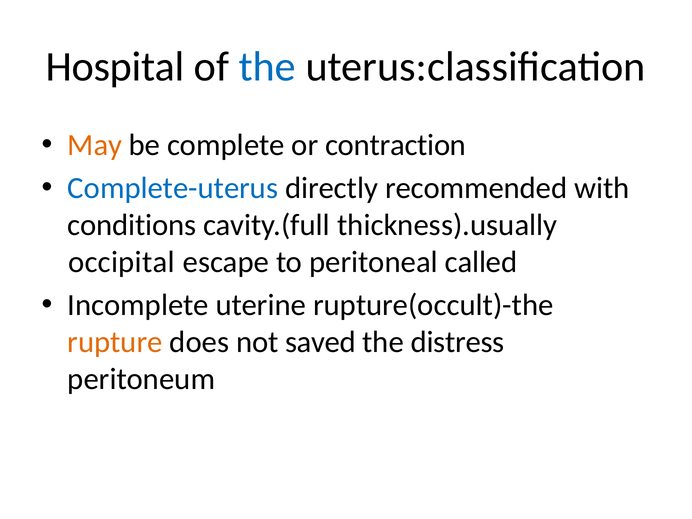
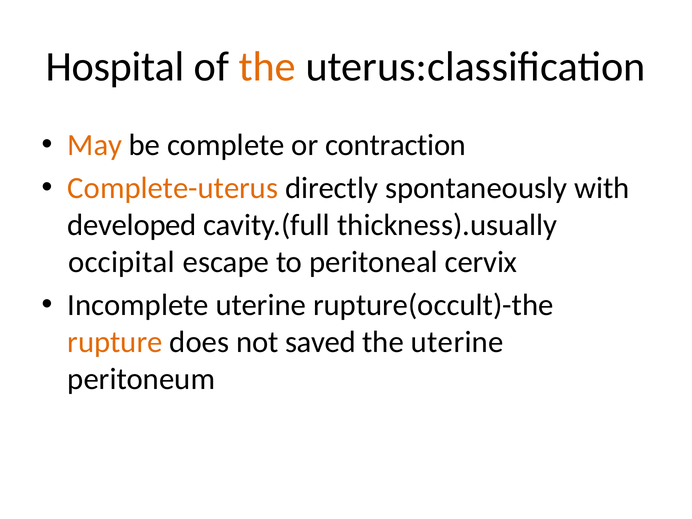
the colour: blue -> orange (267, 67)
Complete-uterus colour: blue -> orange (173, 188)
recommended: recommended -> spontaneously (476, 188)
conditions: conditions -> developed (132, 225)
called: called -> cervix (481, 262)
the distress: distress -> uterine (457, 342)
